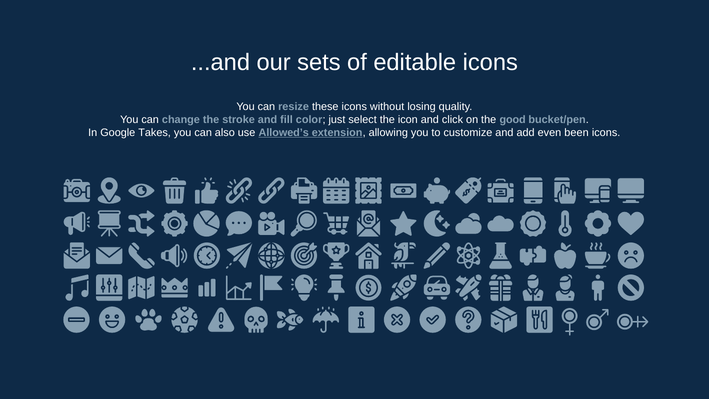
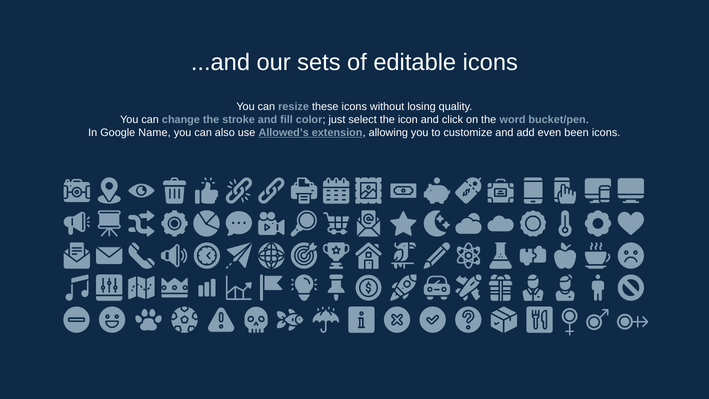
good: good -> word (513, 119)
Takes: Takes -> Name (155, 132)
